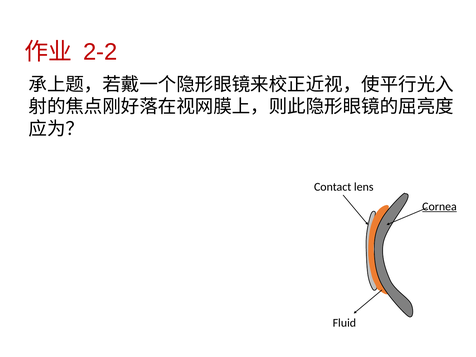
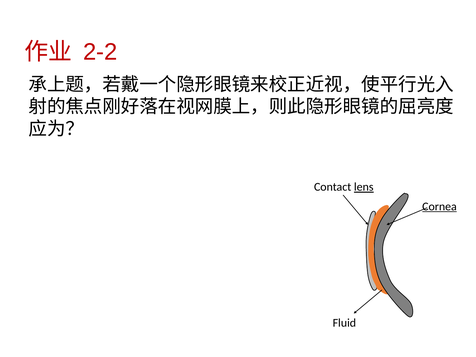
lens underline: none -> present (364, 187)
